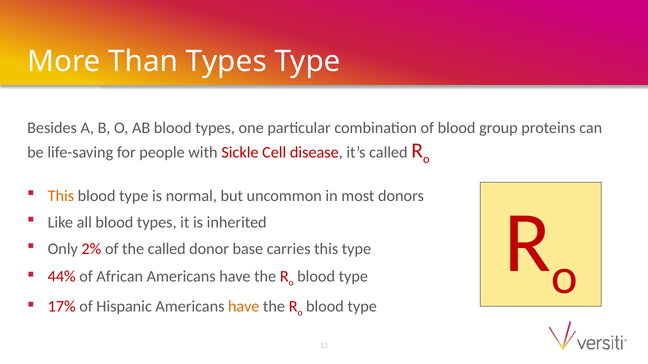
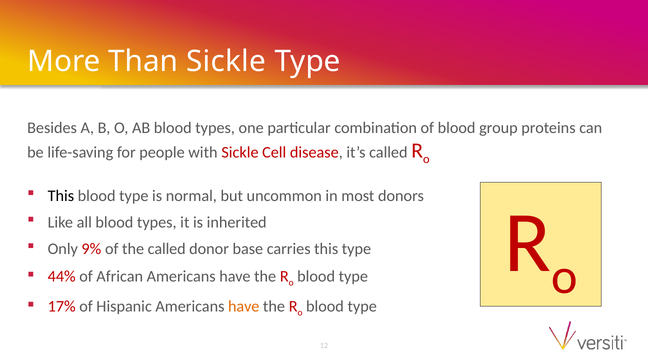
Than Types: Types -> Sickle (226, 62)
This colour: orange -> black (61, 196)
2%: 2% -> 9% (91, 249)
